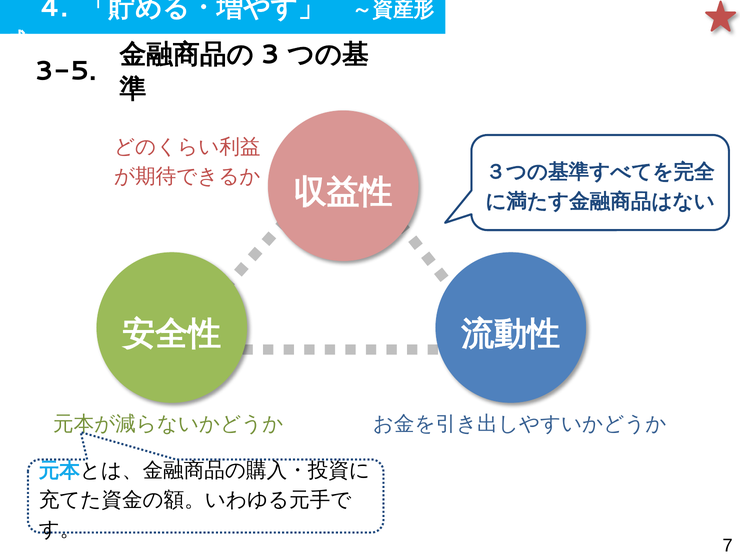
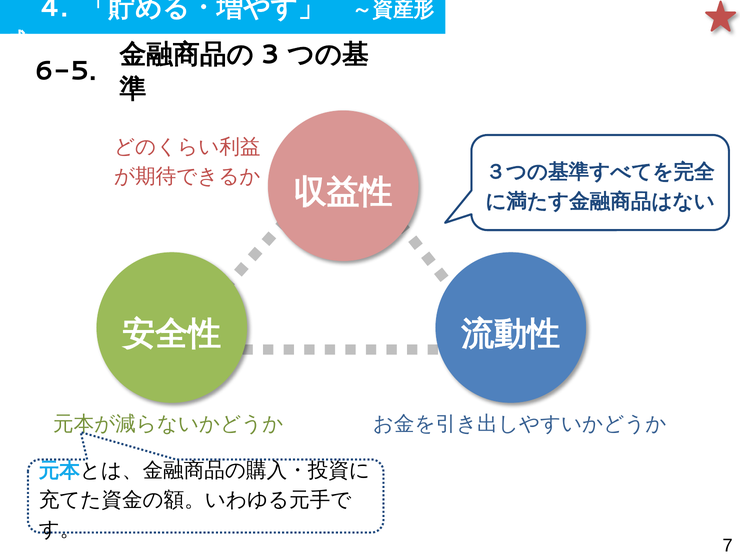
3-5: 3-5 -> 6-5 (66, 71)
